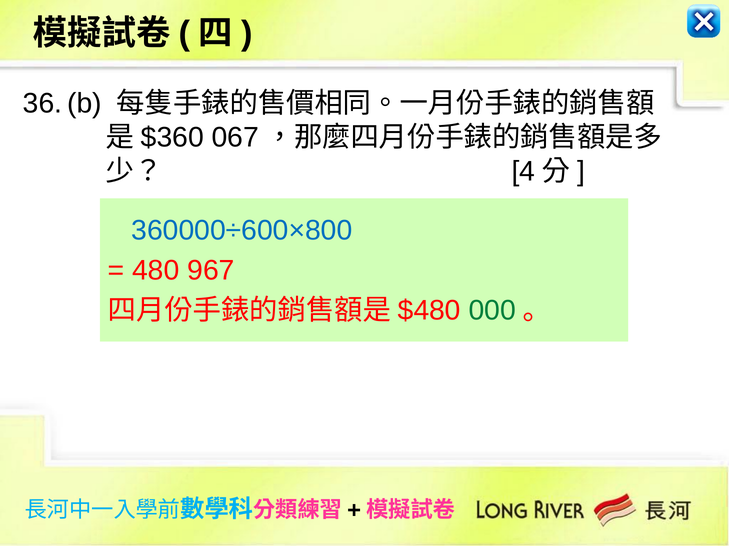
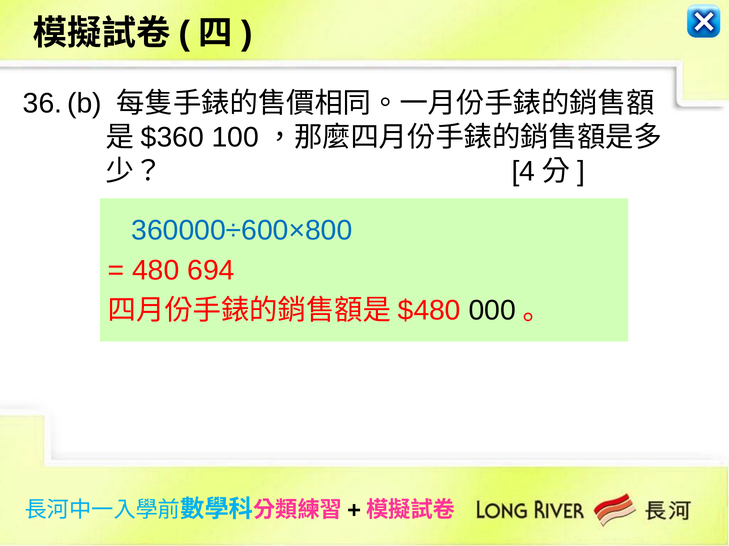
067: 067 -> 100 (235, 137)
967: 967 -> 694 (211, 271)
000 colour: green -> black (492, 311)
